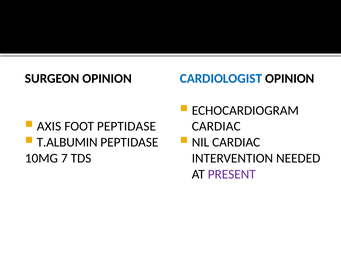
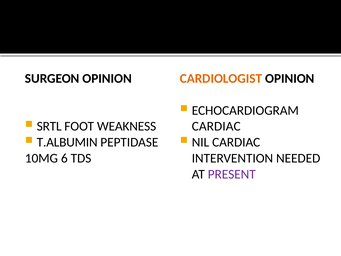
CARDIOLOGIST colour: blue -> orange (221, 78)
AXIS: AXIS -> SRTL (49, 126)
FOOT PEPTIDASE: PEPTIDASE -> WEAKNESS (127, 126)
7: 7 -> 6 (64, 158)
